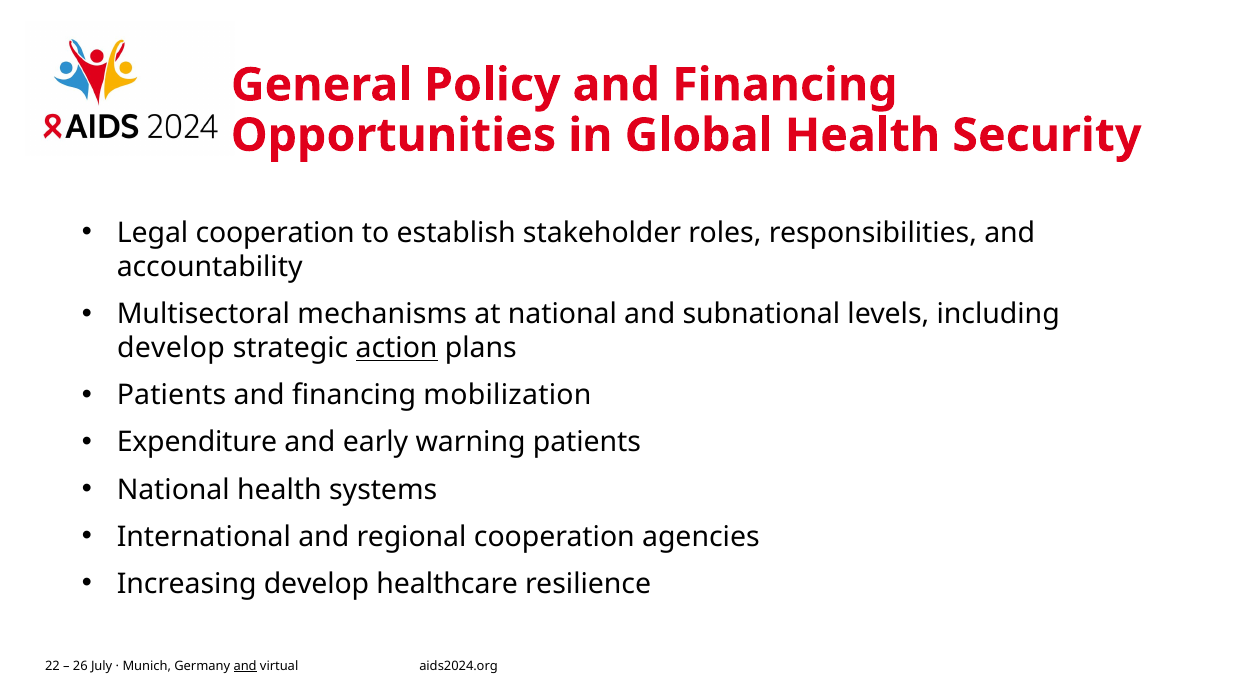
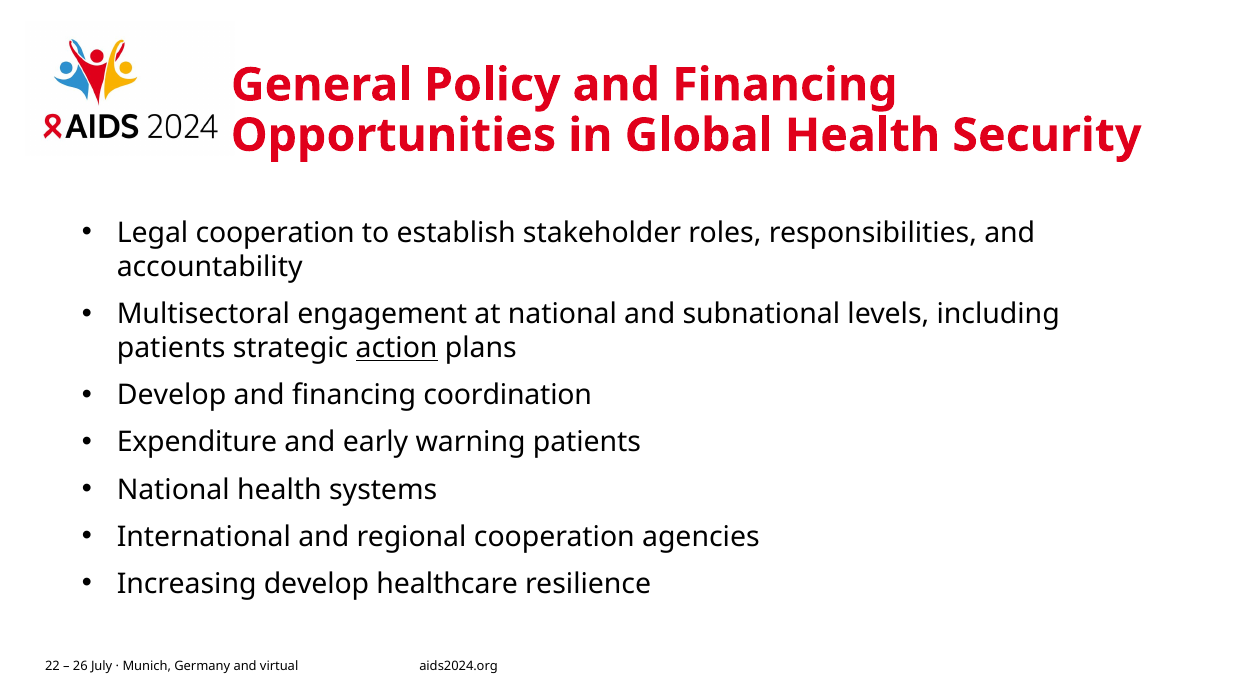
mechanisms: mechanisms -> engagement (382, 314)
develop: develop -> patients (171, 348)
Patients: Patients -> Develop (172, 395)
mobilization: mobilization -> coordination (508, 395)
and underline: present -> none (245, 666)
